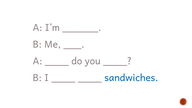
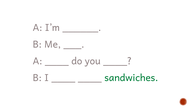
sandwiches colour: blue -> green (131, 78)
